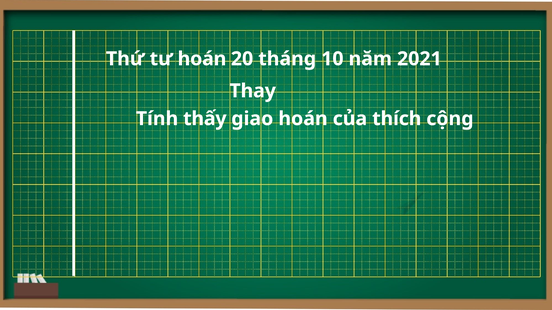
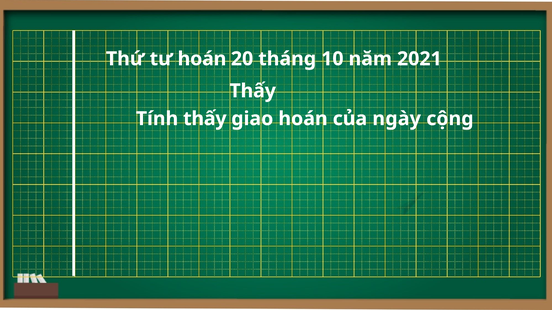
Thay: Thay -> Thấy (253, 91)
thích: thích -> ngày (397, 119)
